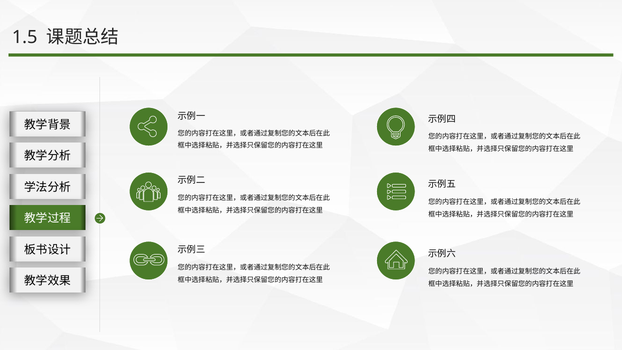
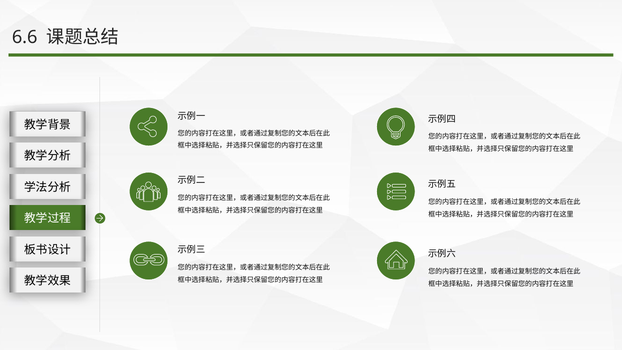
1.5: 1.5 -> 6.6 (25, 37)
